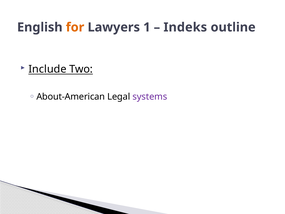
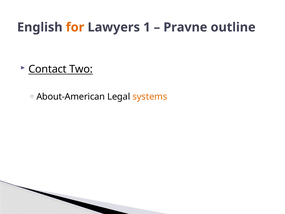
Indeks: Indeks -> Pravne (185, 27)
Include: Include -> Contact (48, 69)
systems colour: purple -> orange (150, 97)
